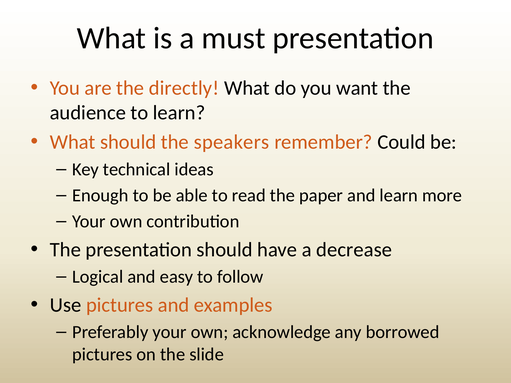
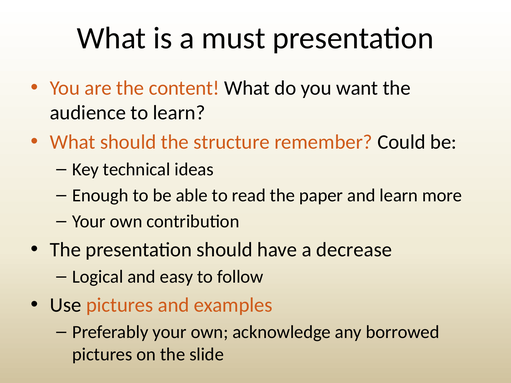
directly: directly -> content (184, 88)
speakers: speakers -> structure (232, 142)
